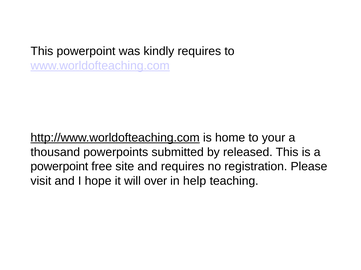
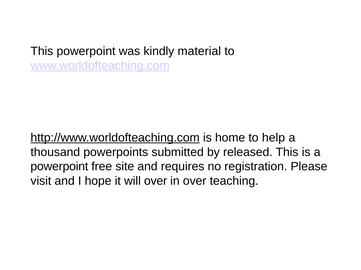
kindly requires: requires -> material (199, 51)
your: your -> help (273, 138)
in help: help -> over (195, 181)
